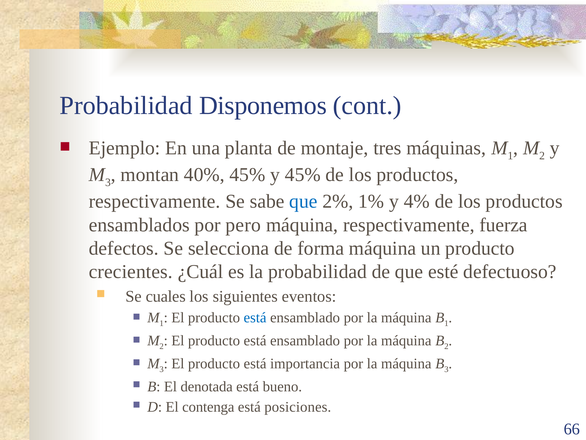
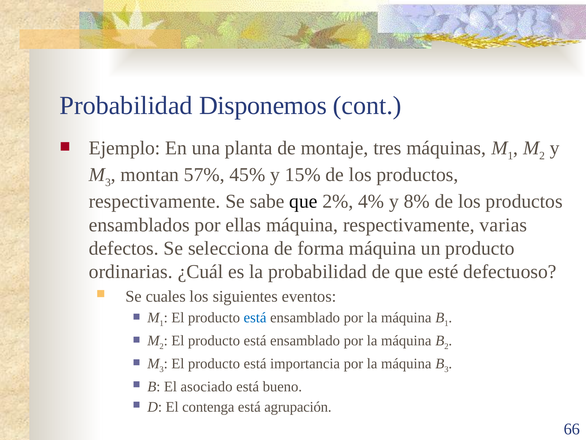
40%: 40% -> 57% (204, 175)
y 45%: 45% -> 15% (303, 175)
que colour: blue -> black (303, 201)
1%: 1% -> 4% (371, 201)
4%: 4% -> 8% (417, 201)
pero: pero -> ellas (243, 225)
fuerza: fuerza -> varias (503, 225)
crecientes: crecientes -> ordinarias (131, 272)
denotada: denotada -> asociado (207, 386)
posiciones: posiciones -> agrupación (298, 407)
